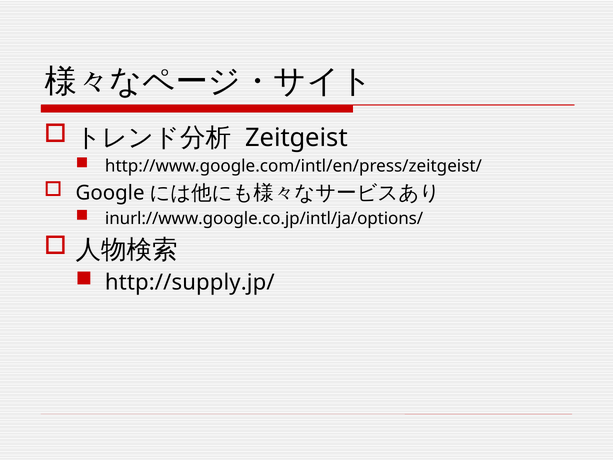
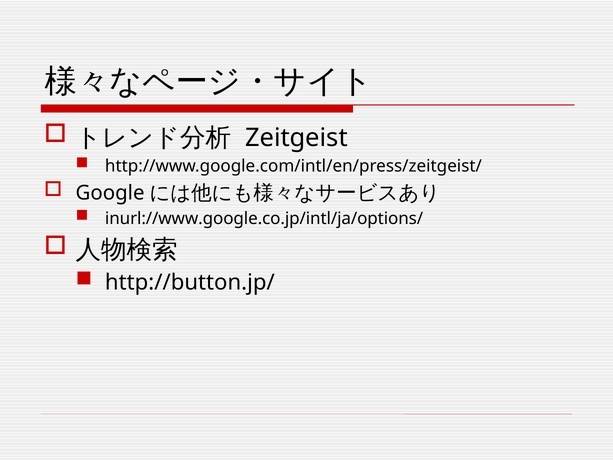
http://supply.jp/: http://supply.jp/ -> http://button.jp/ (190, 282)
